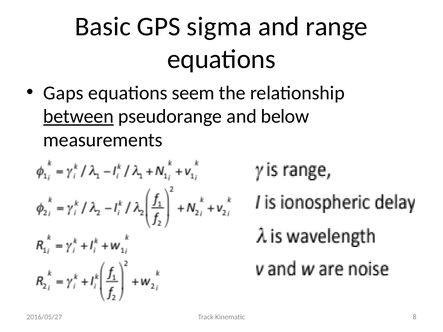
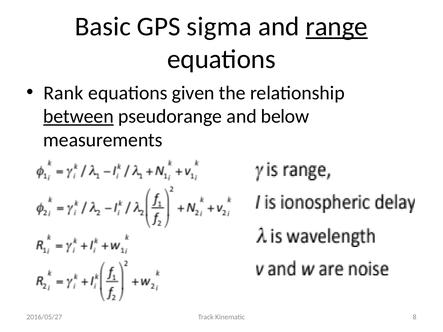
range underline: none -> present (337, 27)
Gaps: Gaps -> Rank (63, 93)
seem: seem -> given (193, 93)
